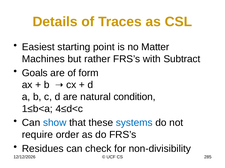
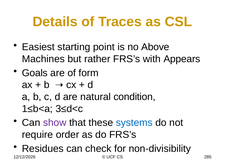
Matter: Matter -> Above (155, 47)
Subtract: Subtract -> Appears (182, 59)
4≤d<c: 4≤d<c -> 3≤d<c (69, 109)
show colour: blue -> purple (55, 123)
